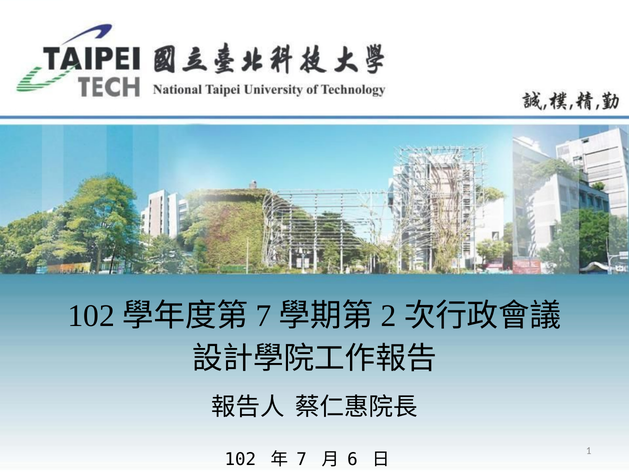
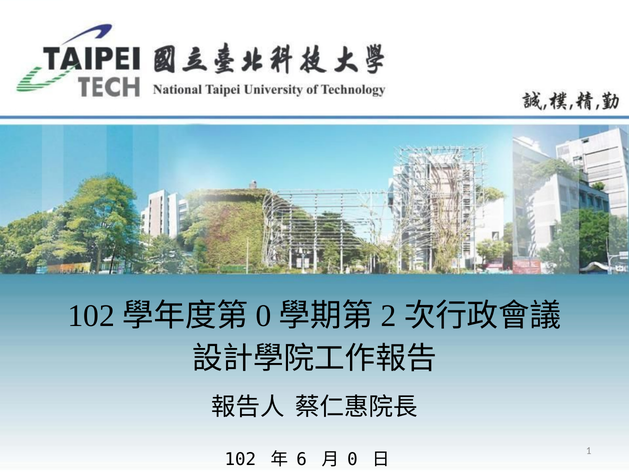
7: 7 -> 0 (264, 316)
7: 7 -> 6 (302, 459)
6: 6 -> 0 (352, 459)
